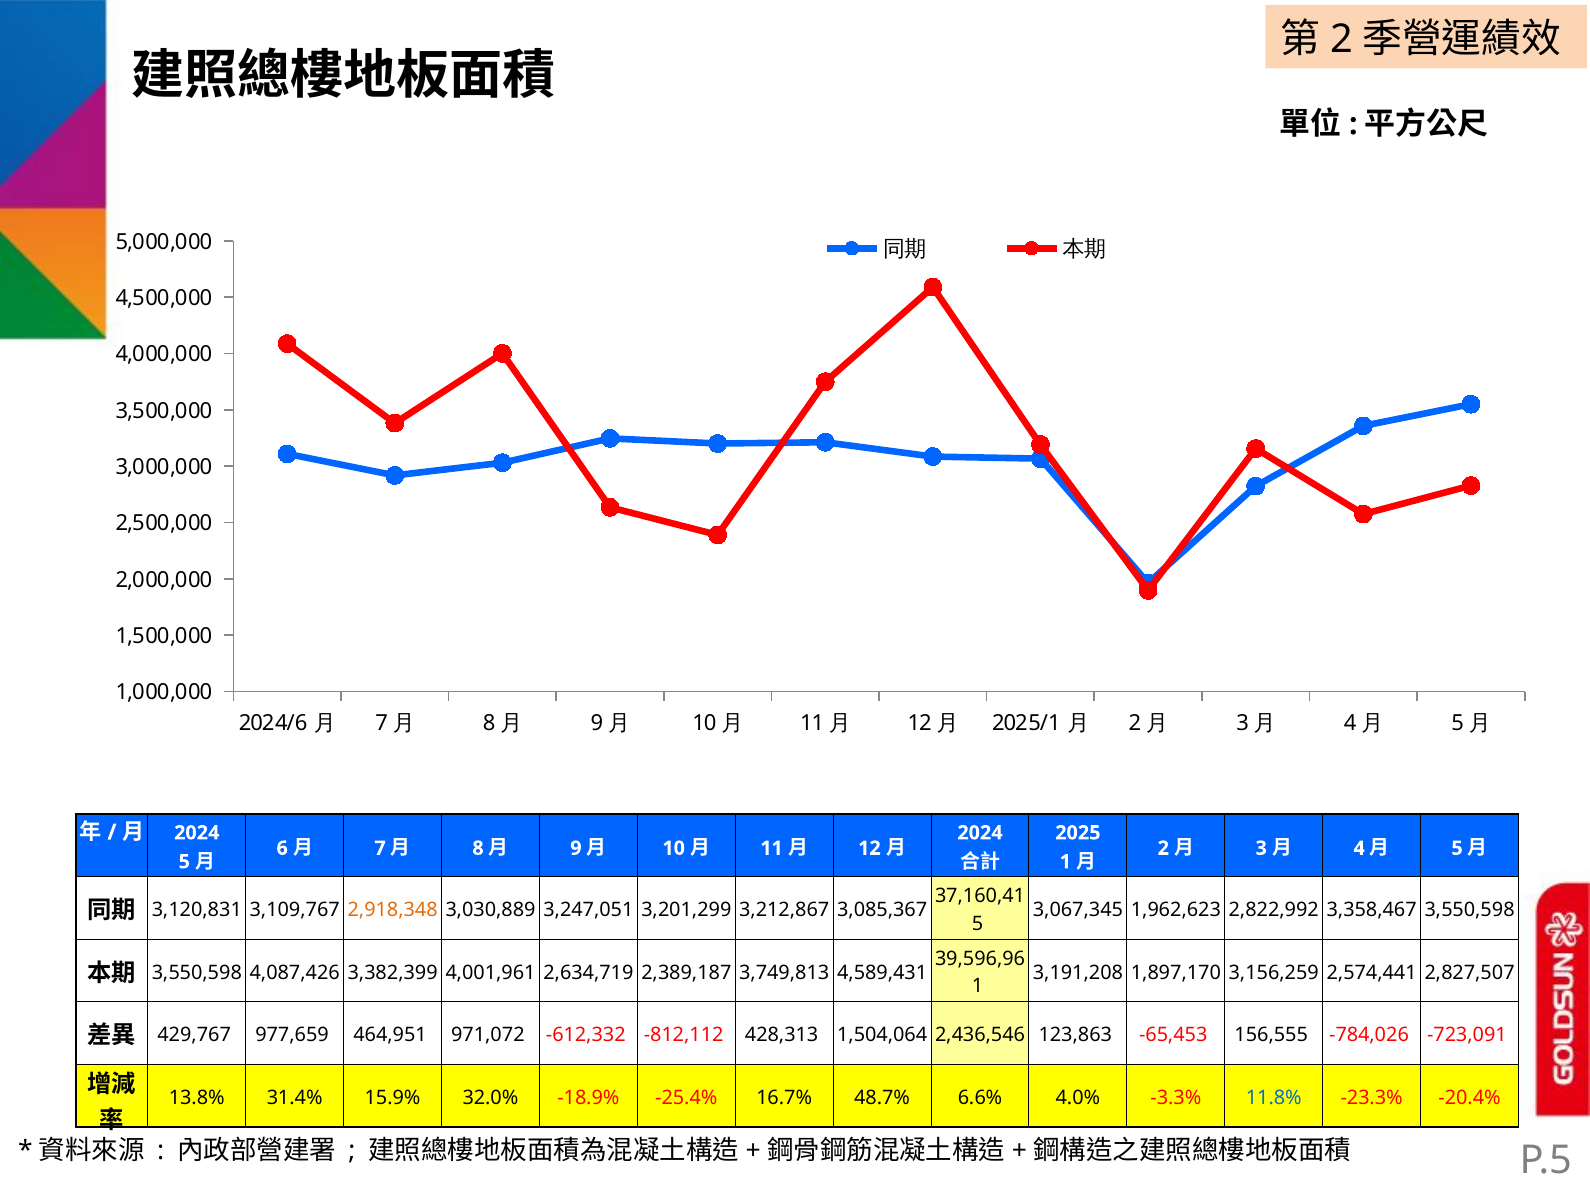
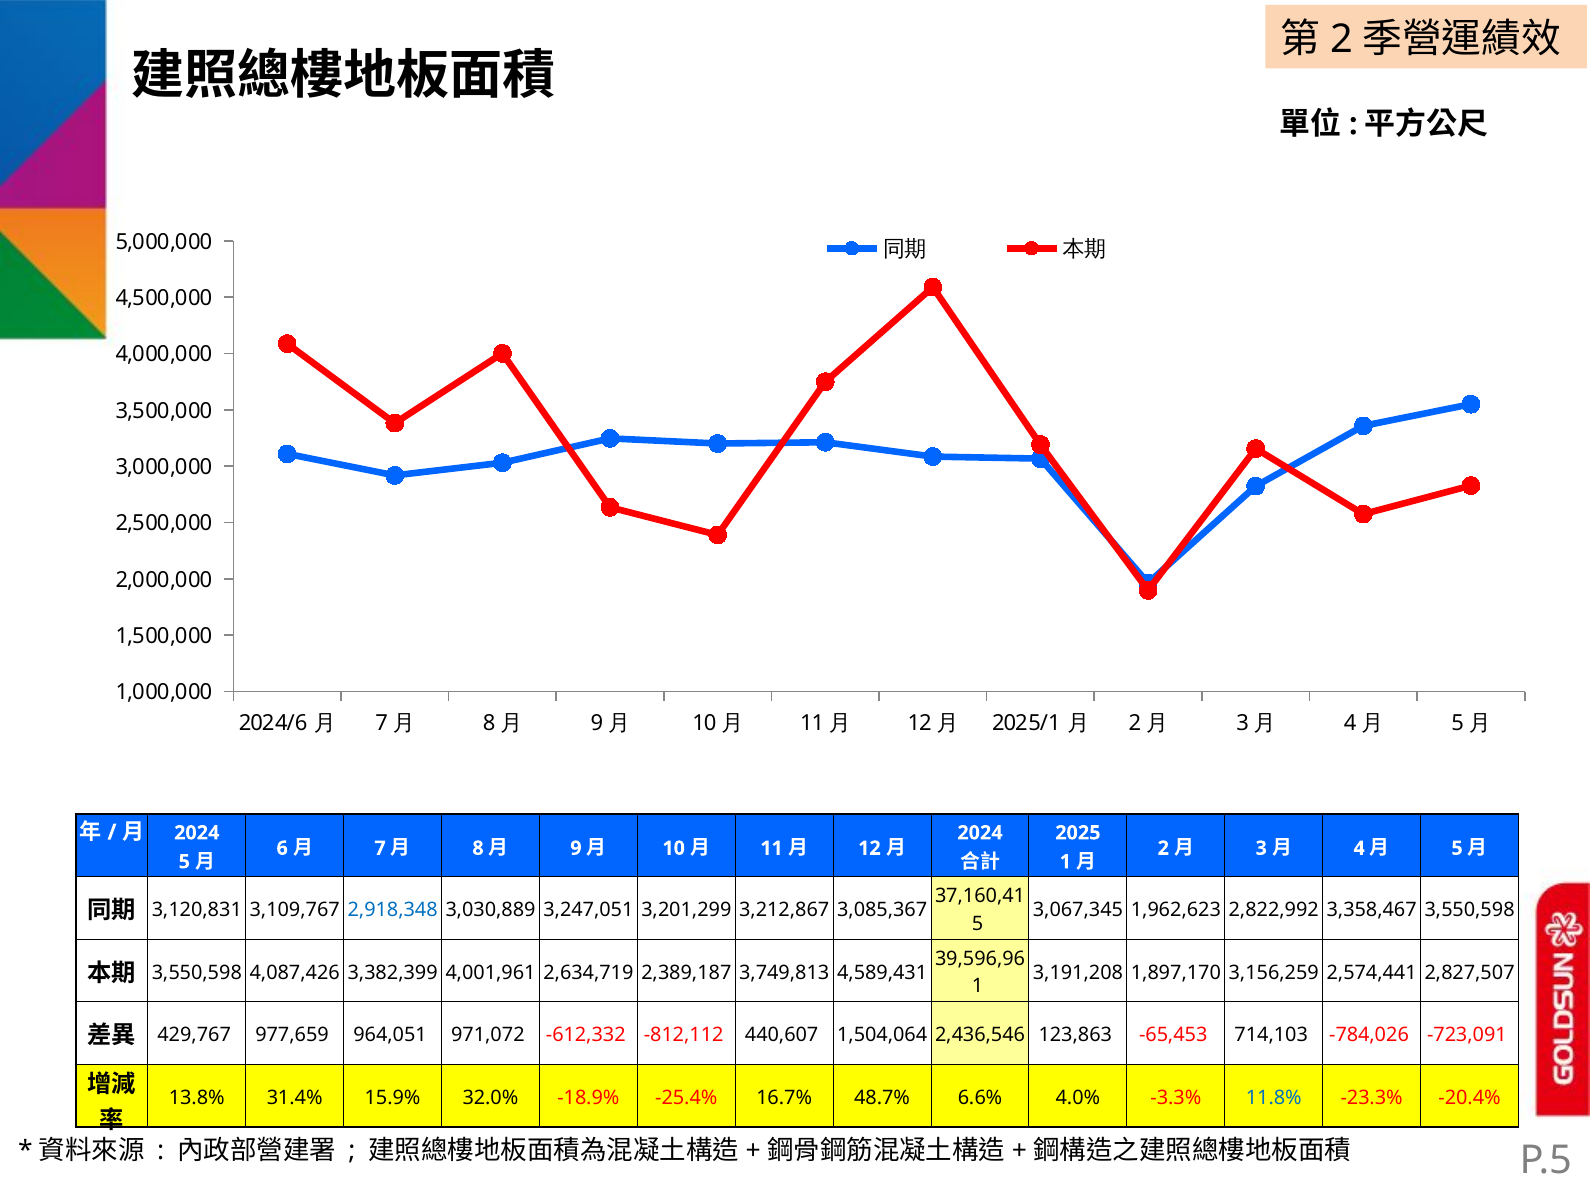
2,918,348 colour: orange -> blue (393, 910)
464,951: 464,951 -> 964,051 (390, 1035)
428,313: 428,313 -> 440,607 (782, 1035)
156,555: 156,555 -> 714,103 (1271, 1035)
